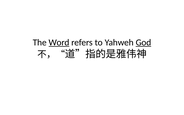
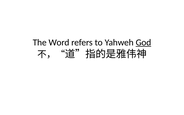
Word underline: present -> none (59, 42)
